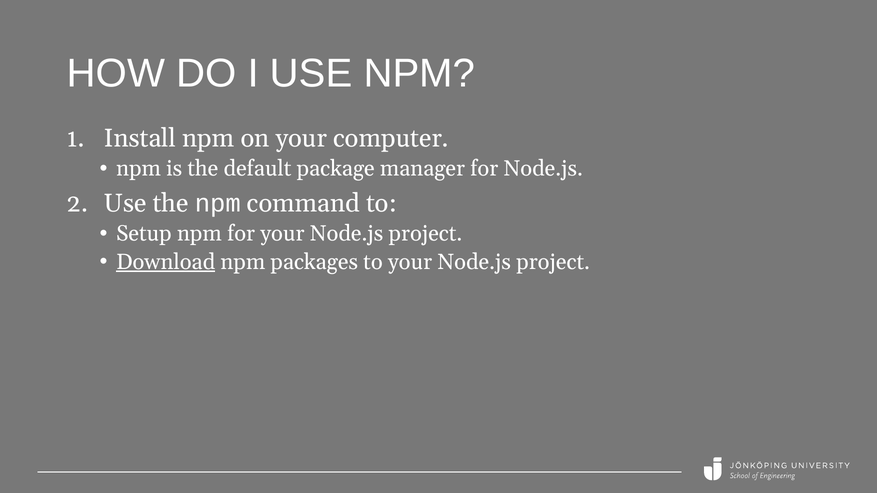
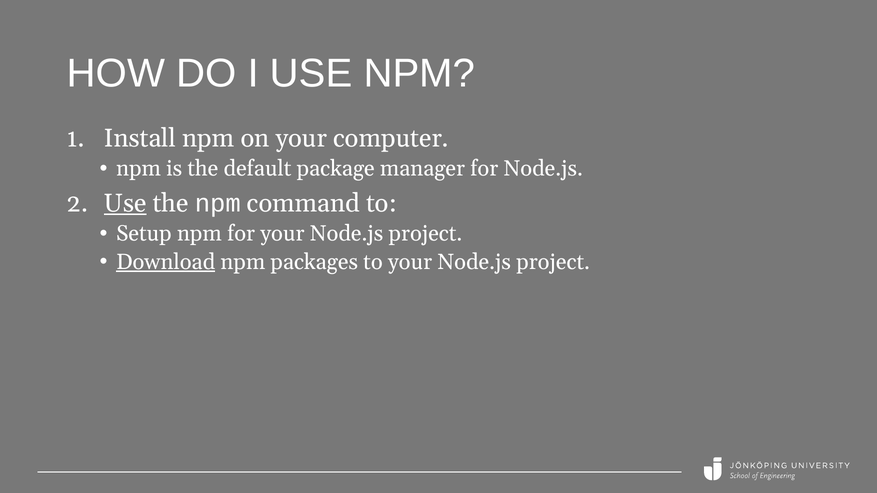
Use underline: none -> present (125, 204)
